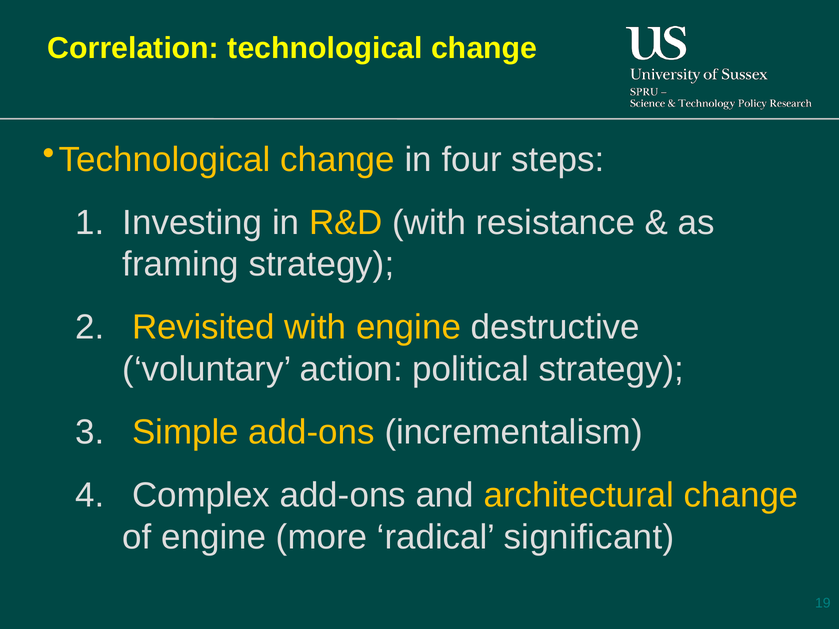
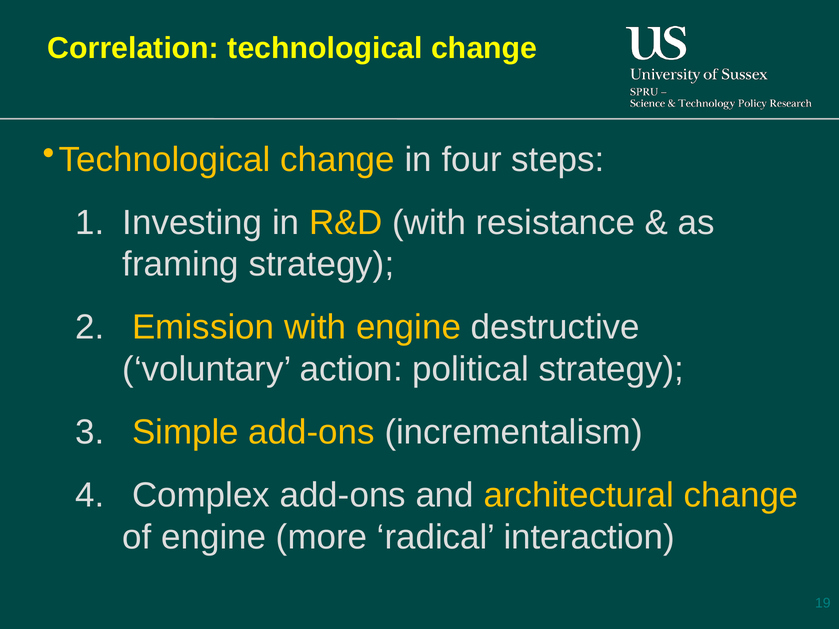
Revisited: Revisited -> Emission (203, 327)
significant: significant -> interaction (589, 537)
